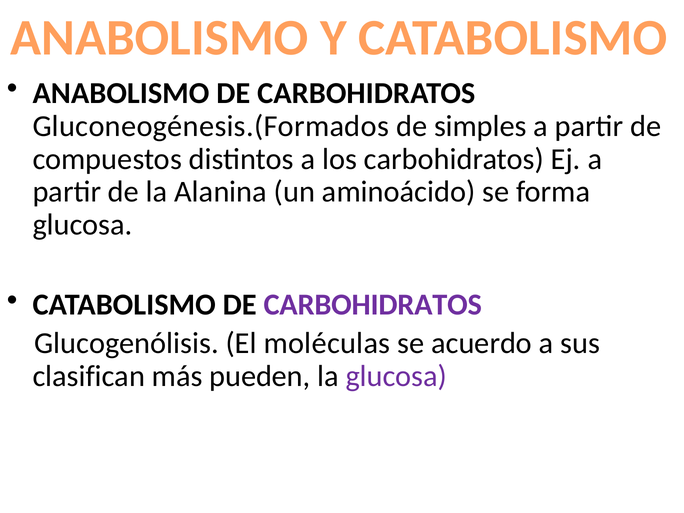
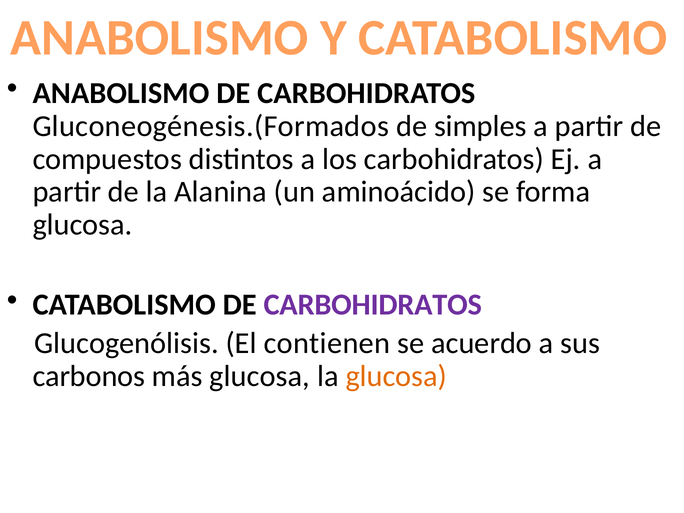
moléculas: moléculas -> contienen (327, 343)
clasifican: clasifican -> carbonos (89, 376)
más pueden: pueden -> glucosa (260, 376)
glucosa colour: purple -> orange (396, 376)
